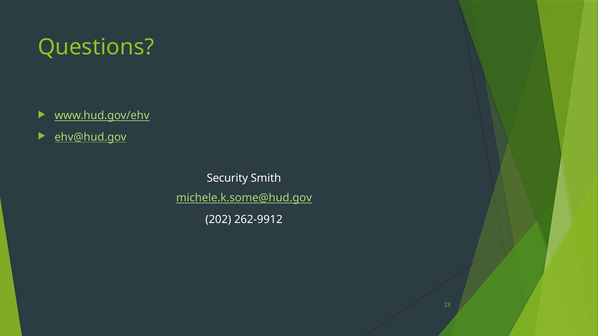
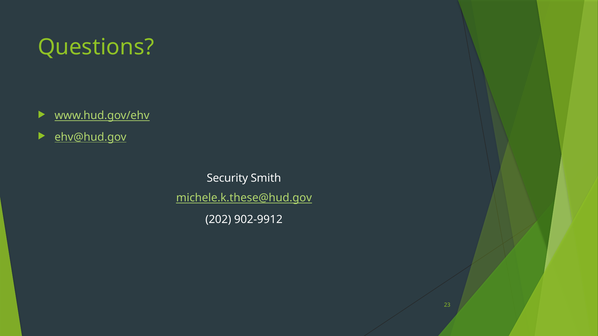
michele.k.some@hud.gov: michele.k.some@hud.gov -> michele.k.these@hud.gov (244, 198)
262-9912: 262-9912 -> 902-9912 (258, 220)
